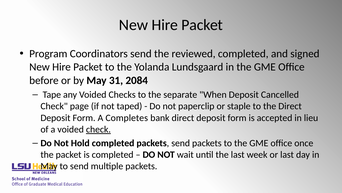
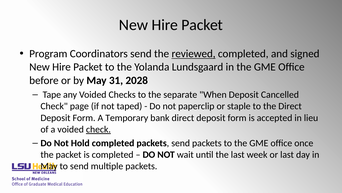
reviewed underline: none -> present (194, 54)
2084: 2084 -> 2028 (137, 80)
Completes: Completes -> Temporary (127, 117)
